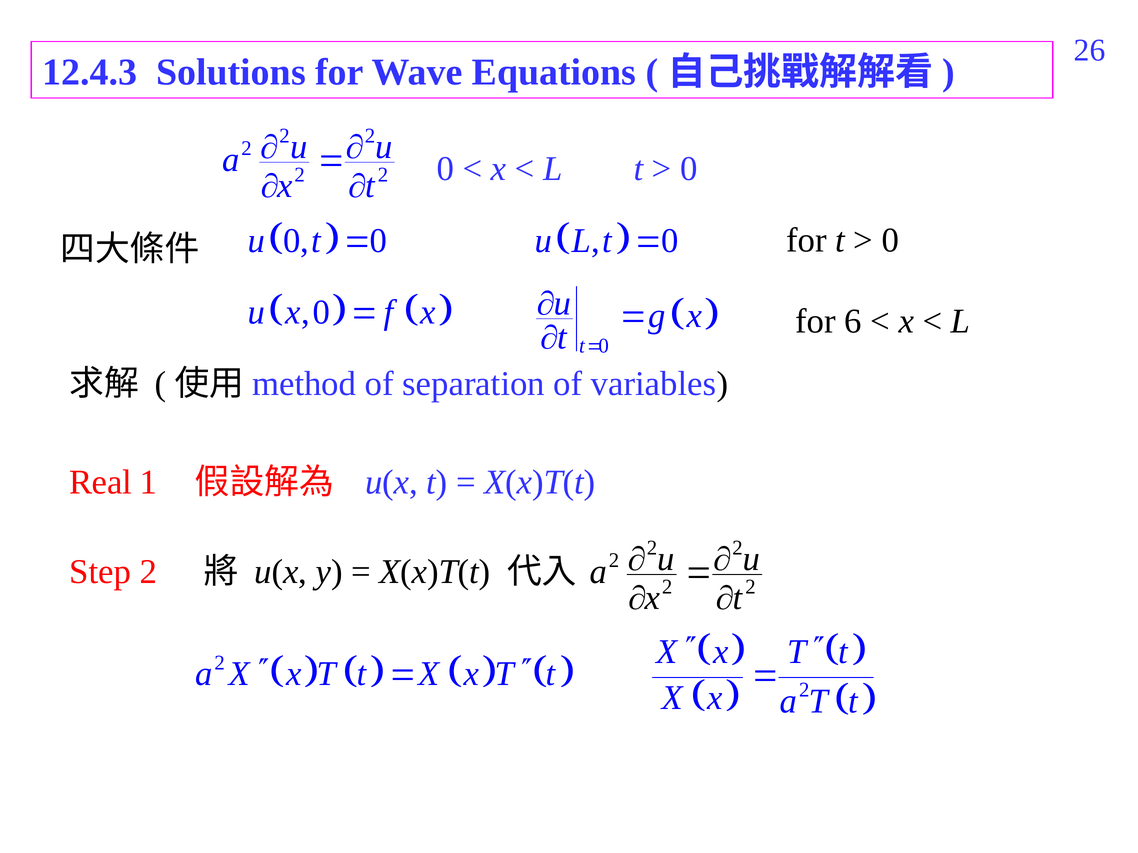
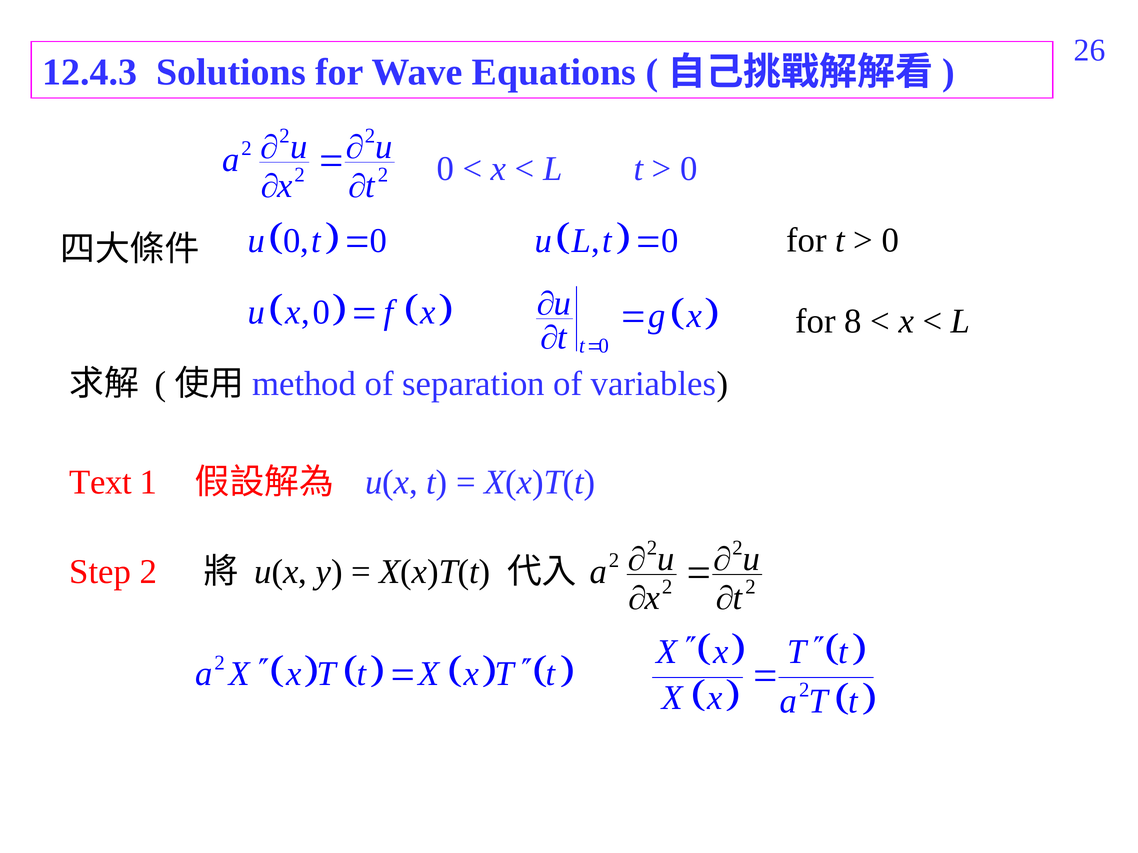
6: 6 -> 8 (853, 321)
Real: Real -> Text (100, 483)
